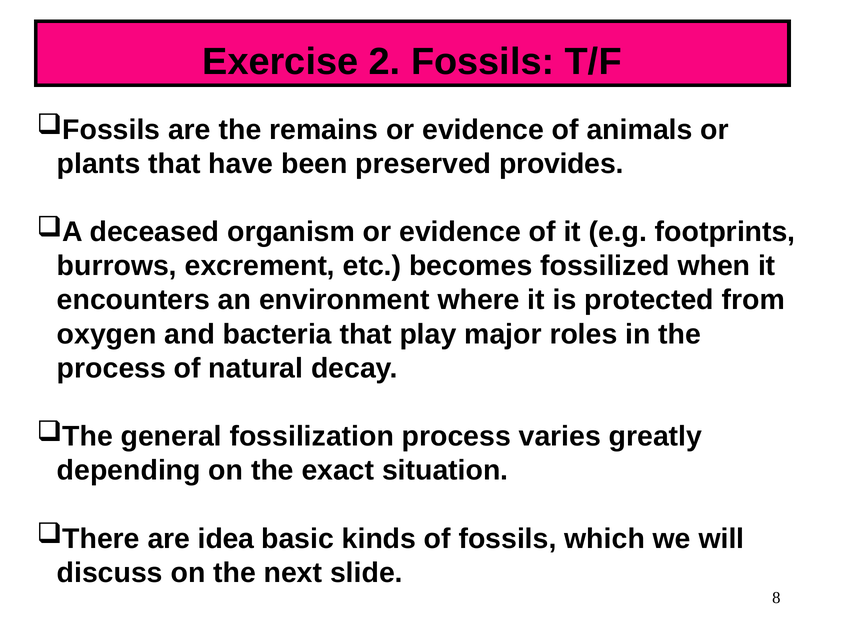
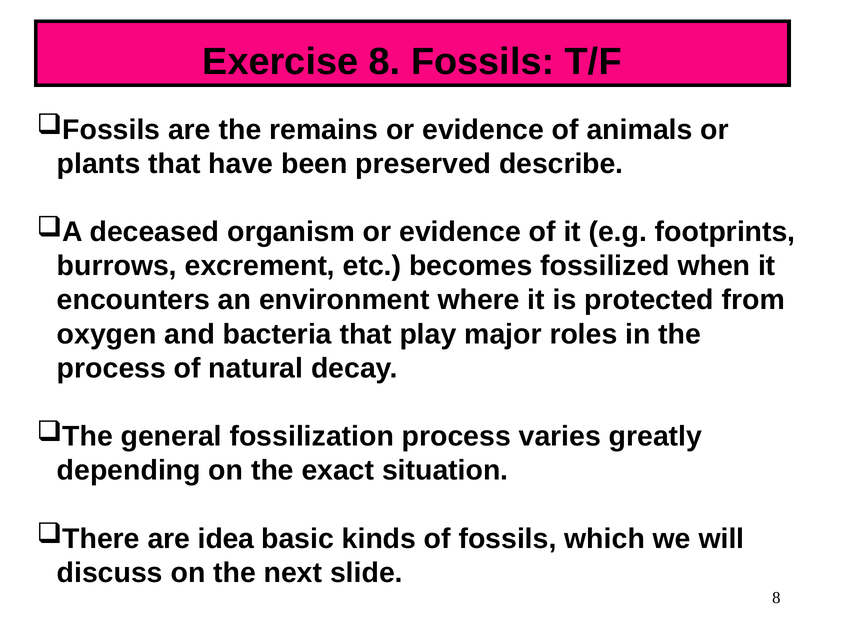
Exercise 2: 2 -> 8 (385, 62)
provides: provides -> describe (561, 164)
